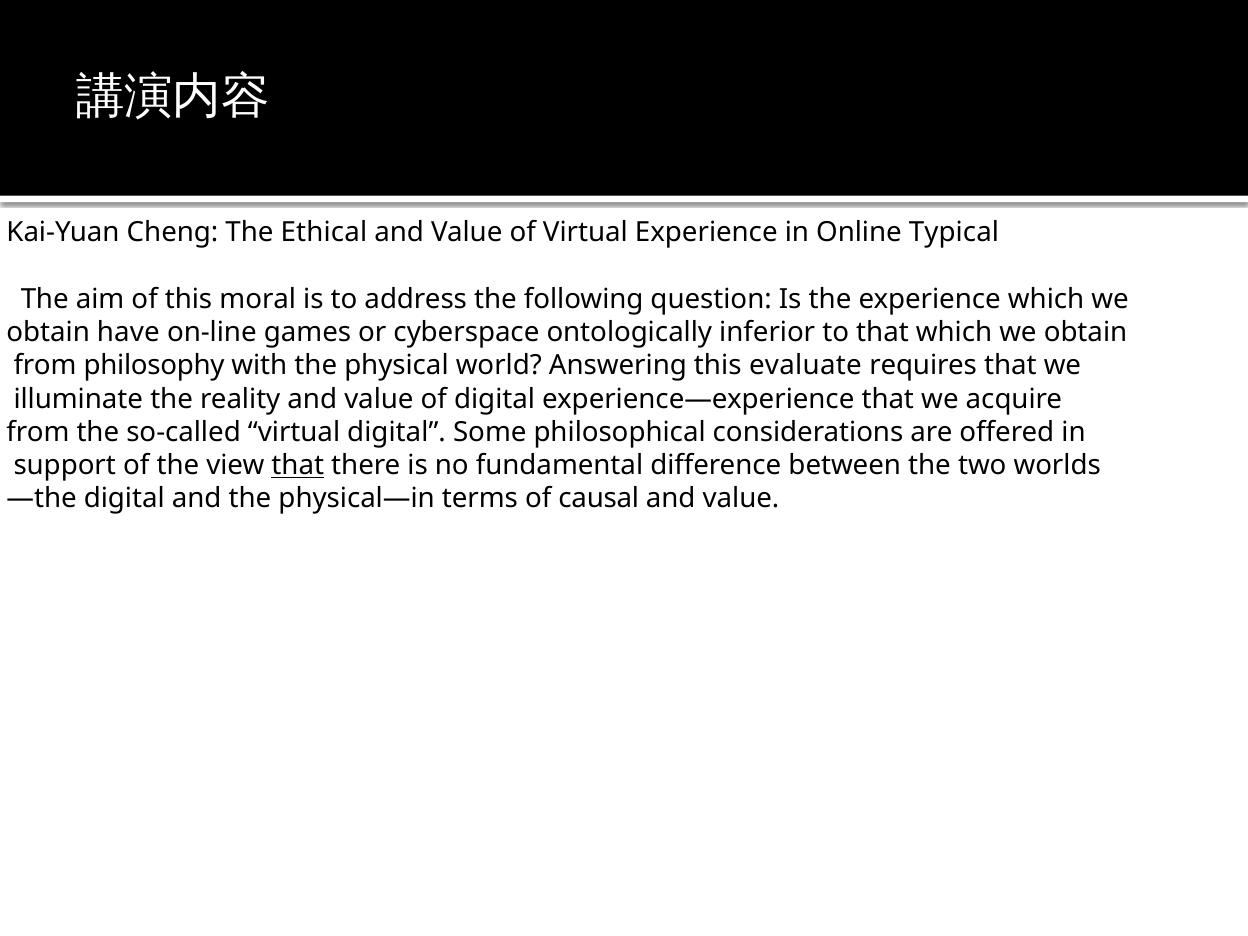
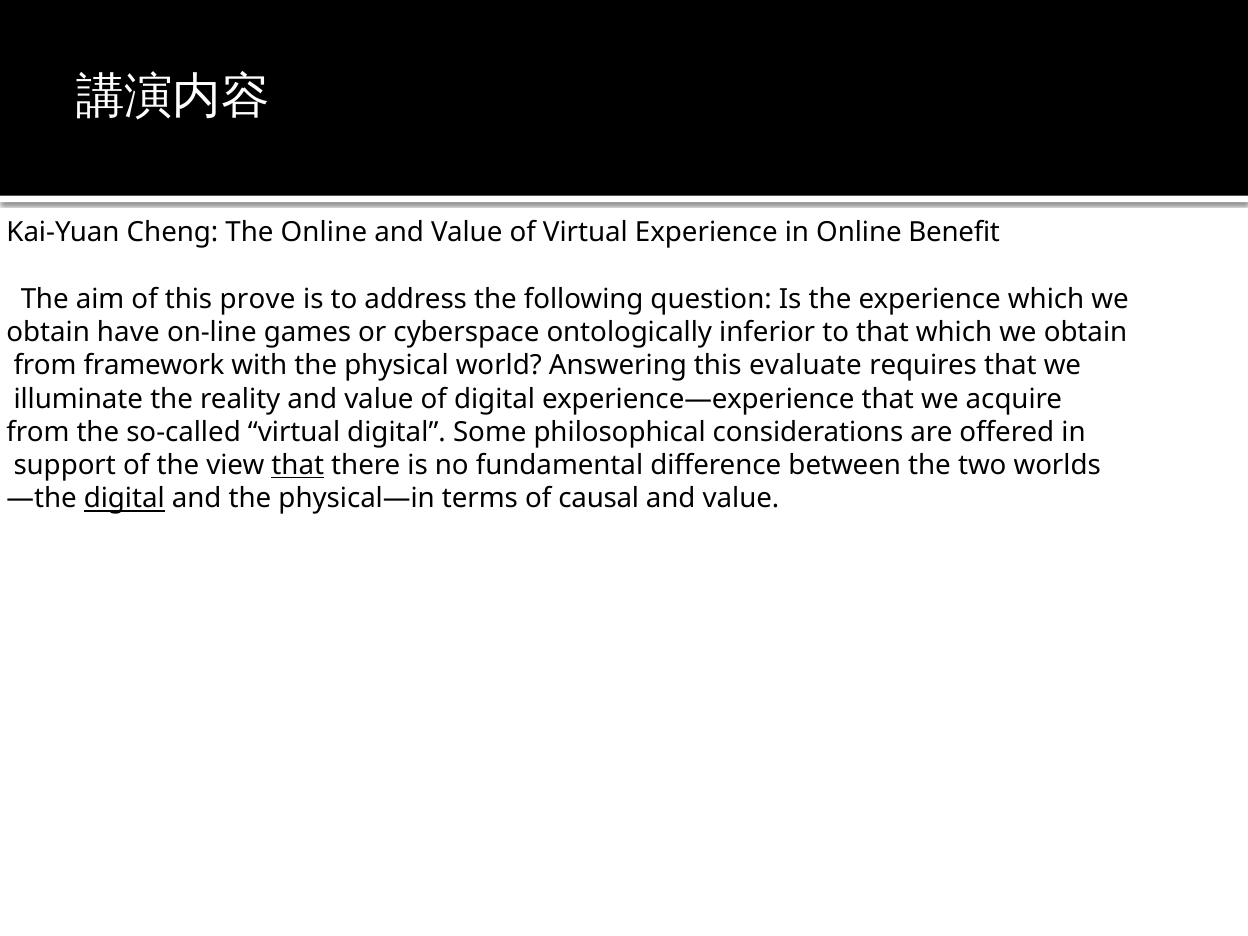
The Ethical: Ethical -> Online (324, 233)
Typical: Typical -> Benefit (954, 233)
moral: moral -> prove (258, 299)
philosophy: philosophy -> framework (154, 366)
digital underline: none -> present (124, 499)
